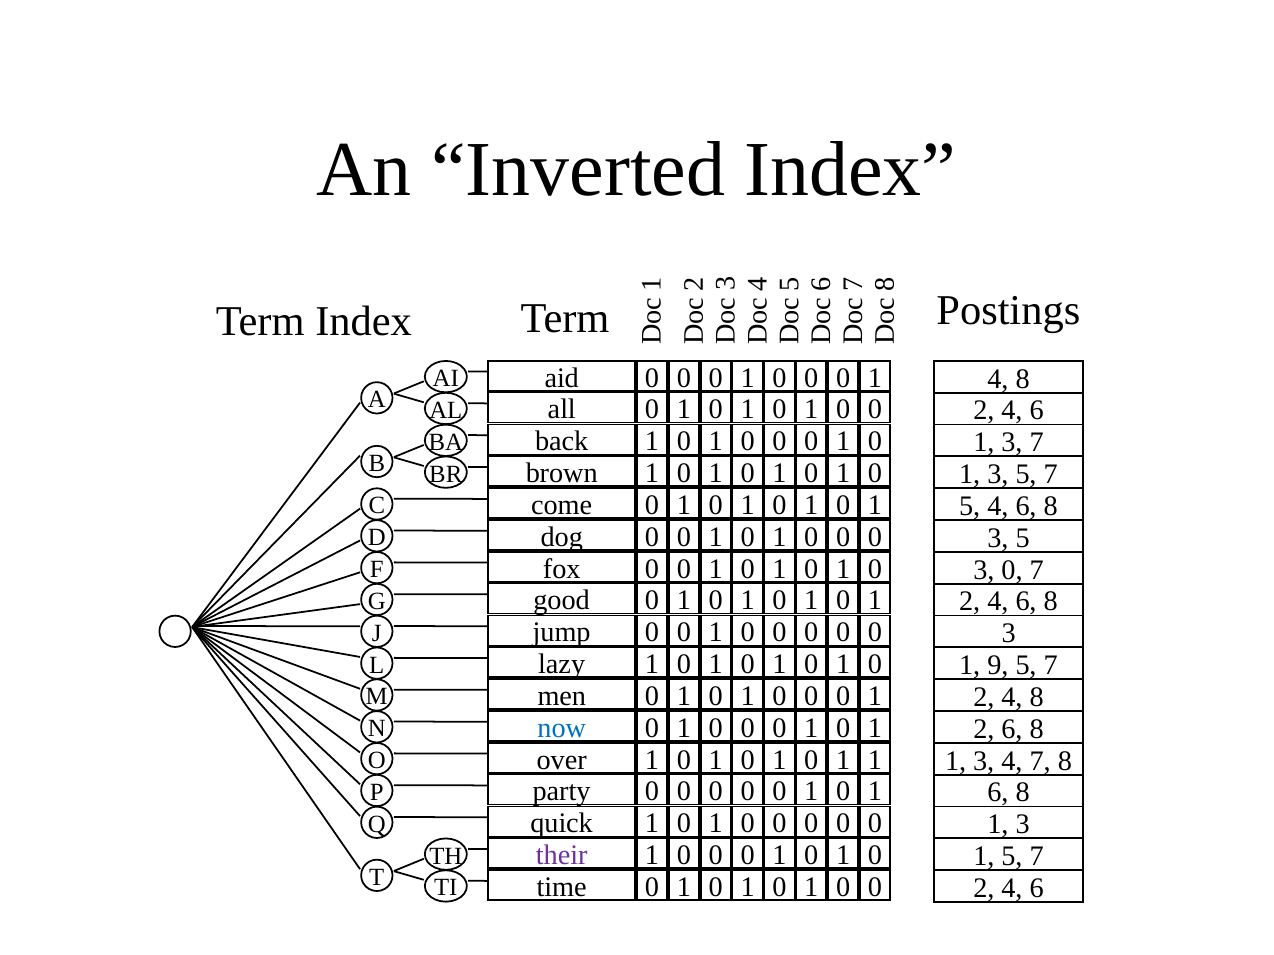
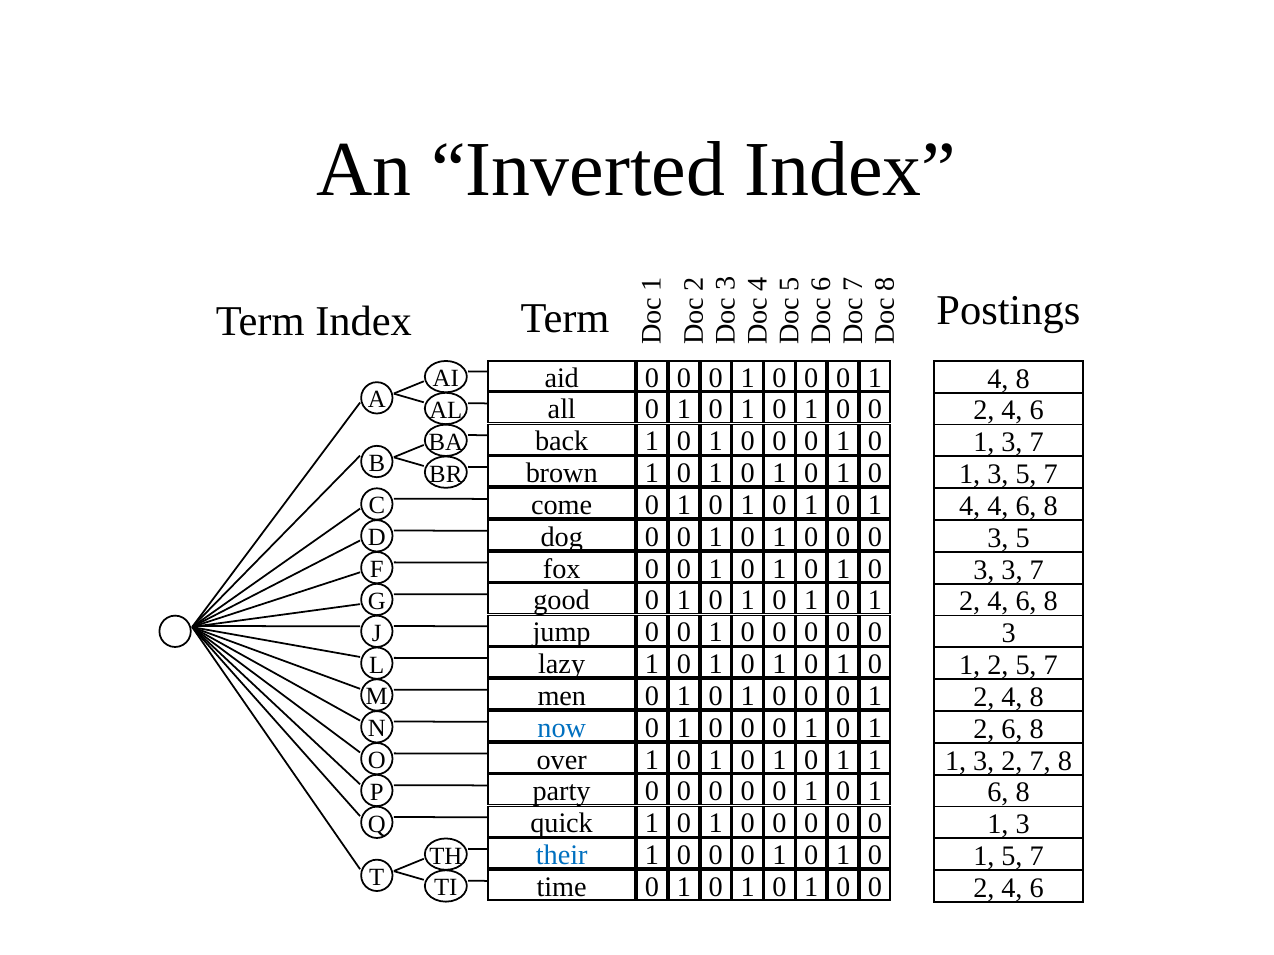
5: 5 -> 4 (970, 506)
3 0: 0 -> 3 (1012, 570)
1 9: 9 -> 2 (998, 666)
3 4: 4 -> 2 (1012, 761)
their colour: purple -> blue (562, 856)
